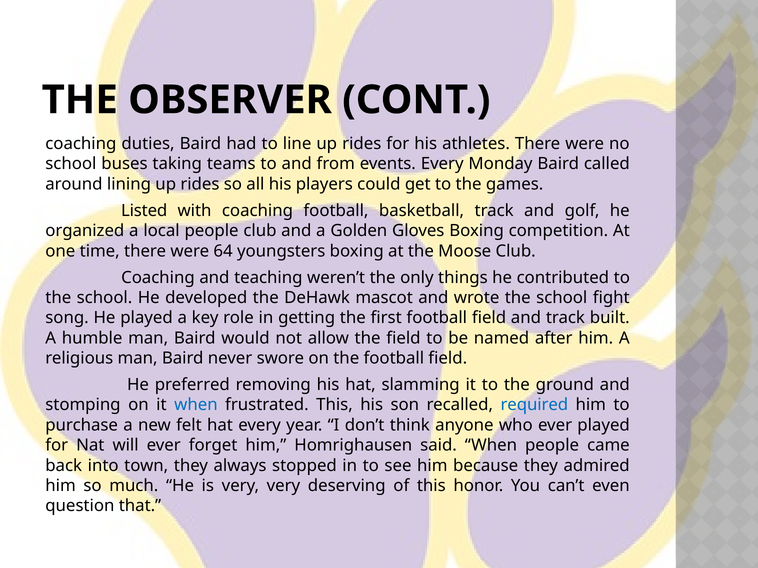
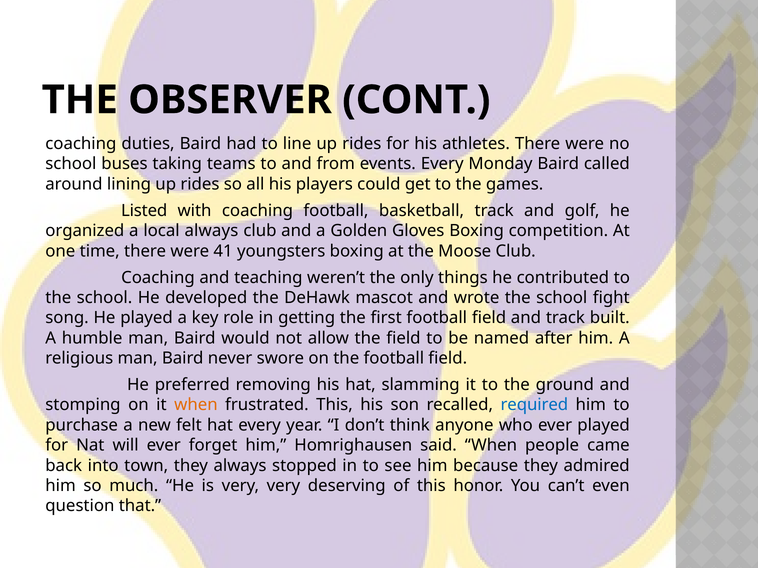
local people: people -> always (211, 231)
64: 64 -> 41 (223, 251)
when colour: blue -> orange (196, 405)
